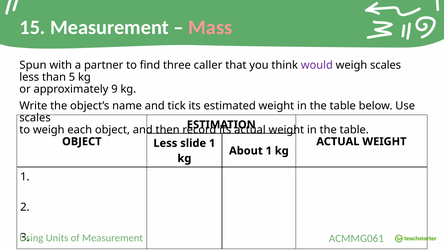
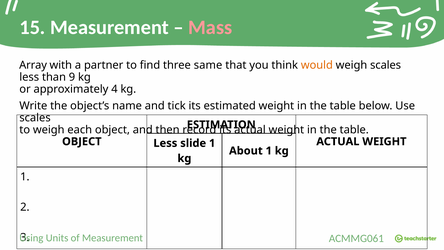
Spun: Spun -> Array (33, 65)
caller: caller -> same (208, 65)
would colour: purple -> orange (317, 65)
5: 5 -> 9 (72, 77)
9: 9 -> 4 (114, 89)
